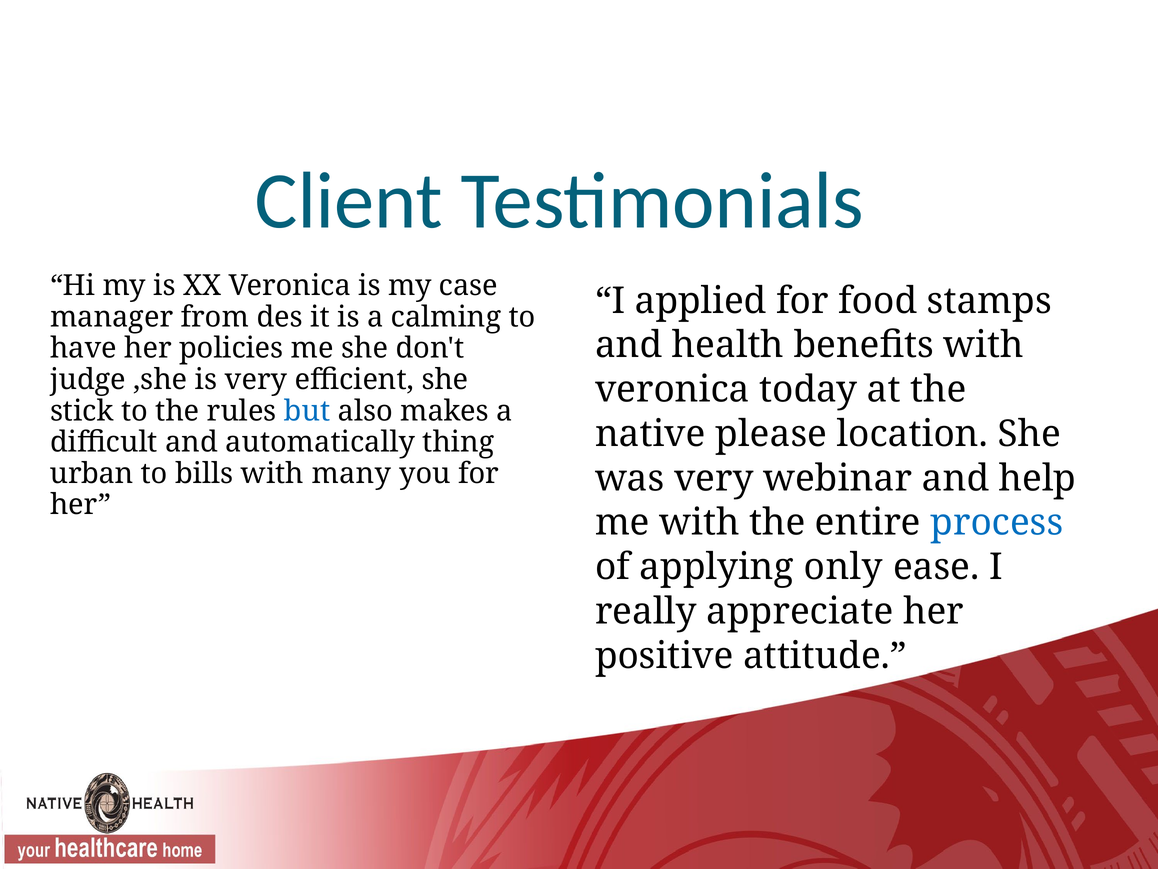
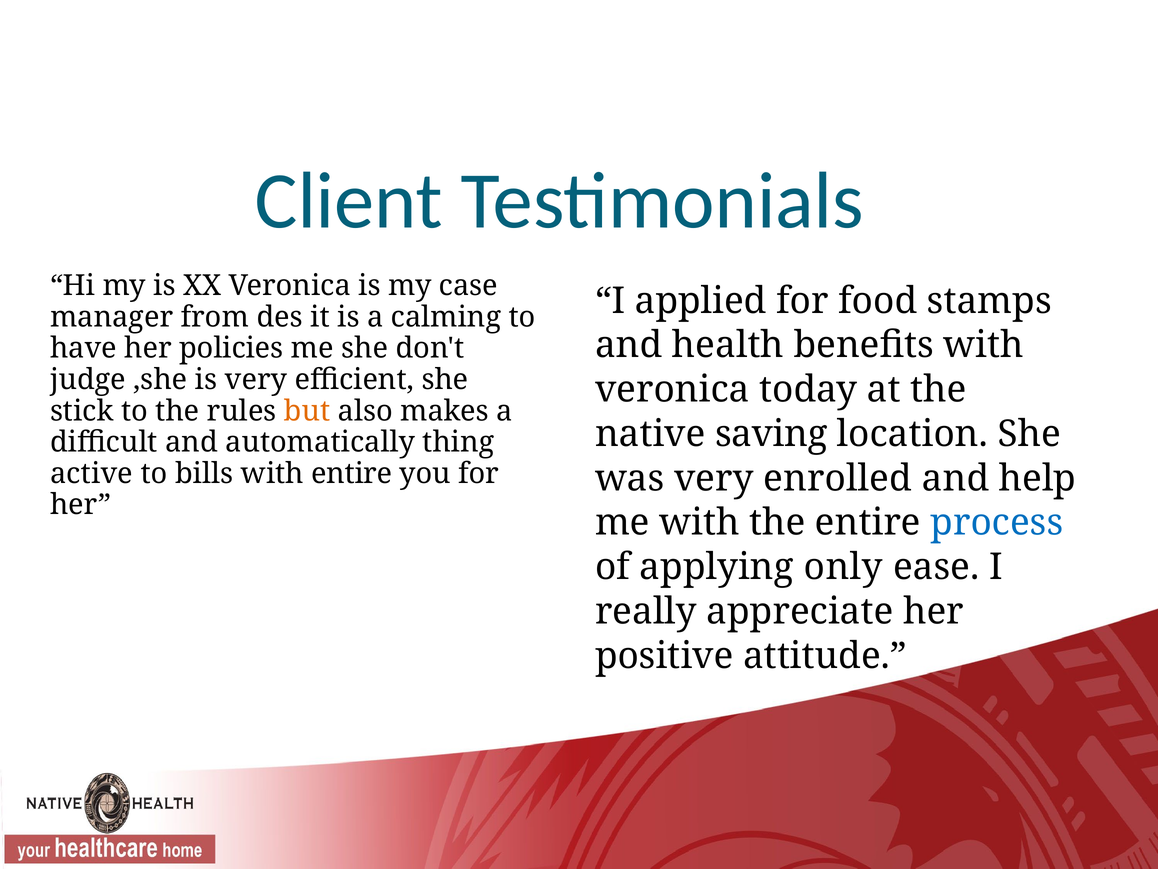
but colour: blue -> orange (307, 411)
please: please -> saving (771, 434)
urban: urban -> active (91, 473)
with many: many -> entire (352, 473)
webinar: webinar -> enrolled (838, 478)
